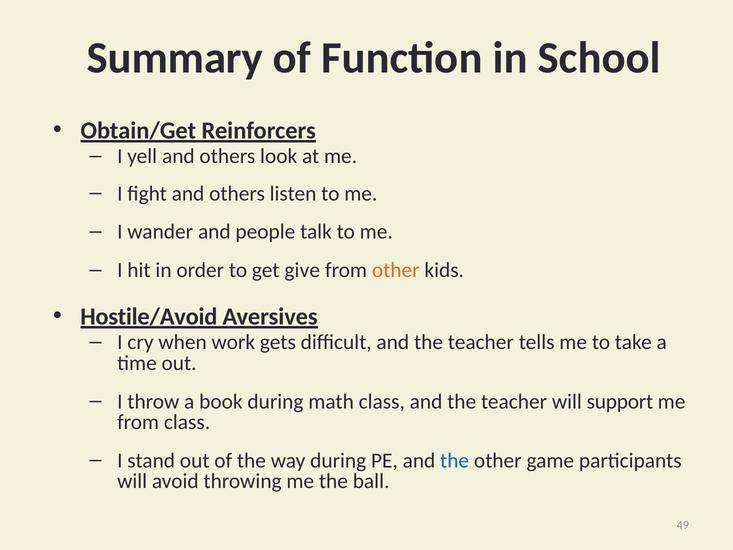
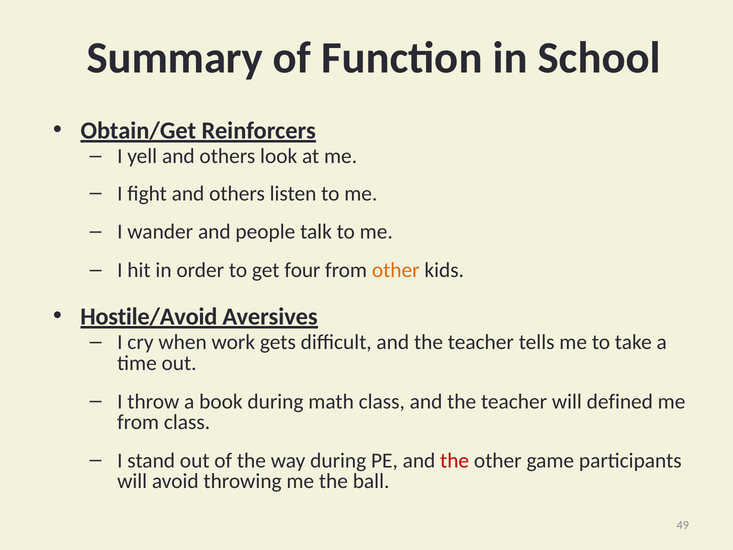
give: give -> four (302, 270)
support: support -> defined (620, 401)
the colour: blue -> red (455, 460)
